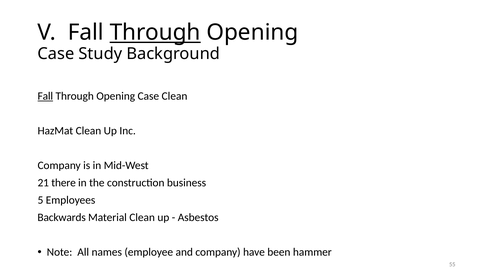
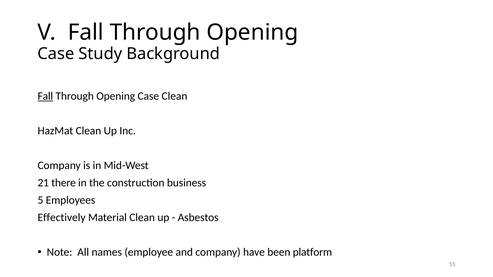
Through underline: present -> none (155, 33)
Backwards: Backwards -> Effectively (62, 218)
hammer: hammer -> platform (312, 252)
